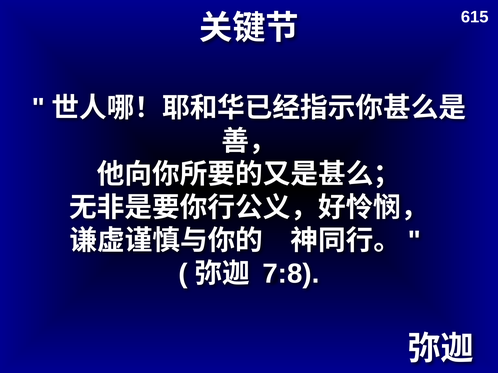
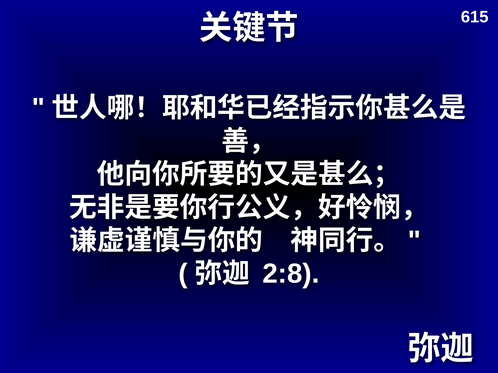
7:8: 7:8 -> 2:8 (291, 274)
